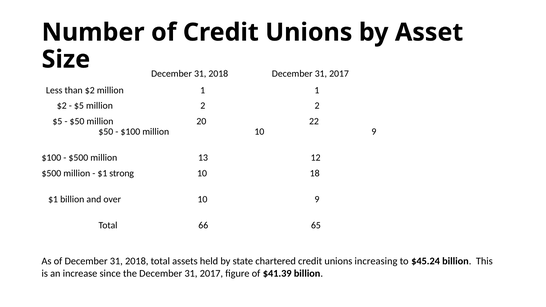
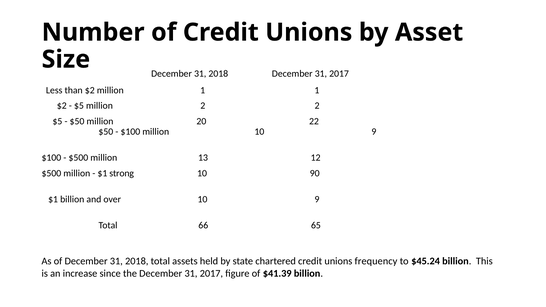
18: 18 -> 90 (315, 173)
increasing: increasing -> frequency (376, 261)
